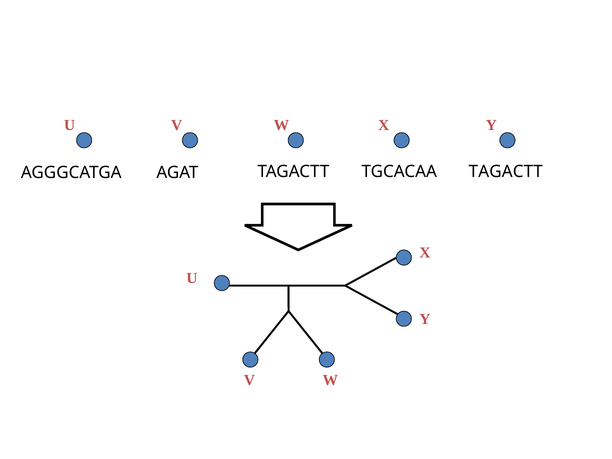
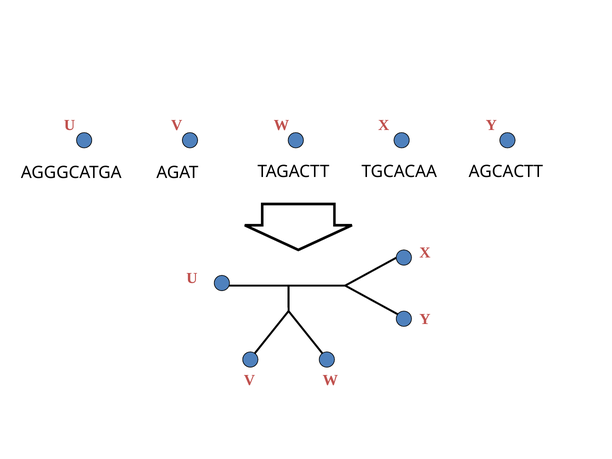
TGCACAA TAGACTT: TAGACTT -> AGCACTT (506, 171)
